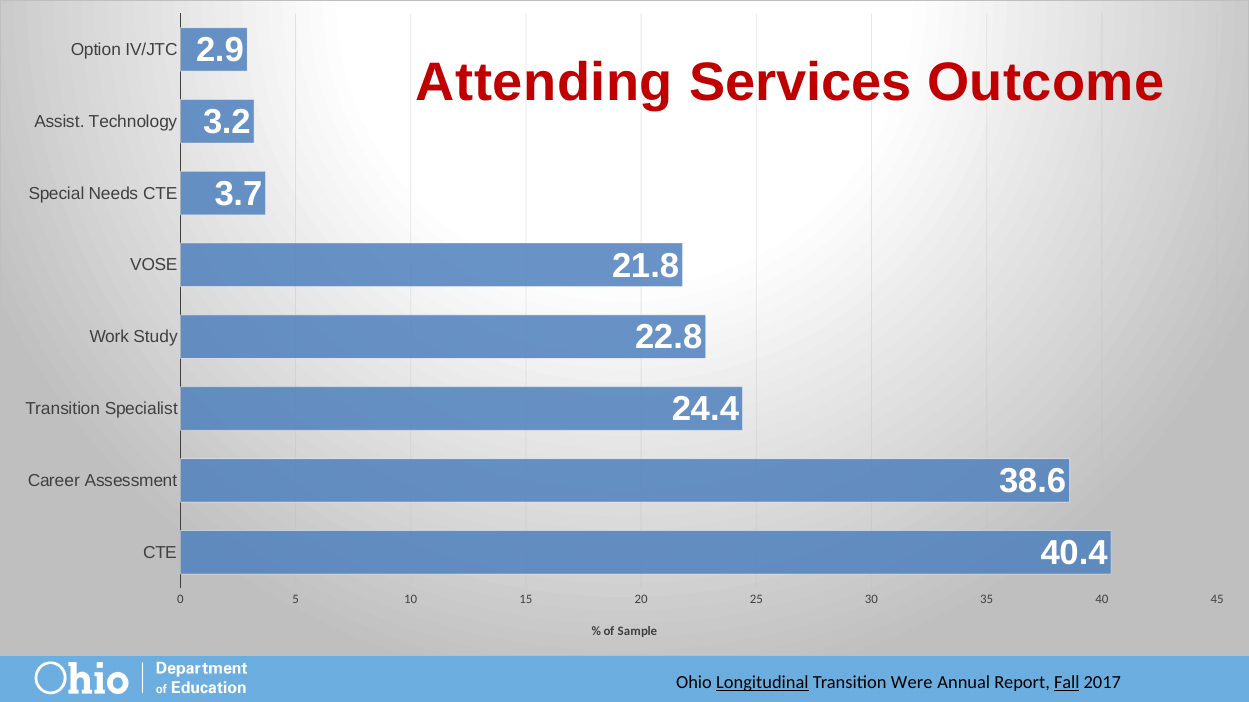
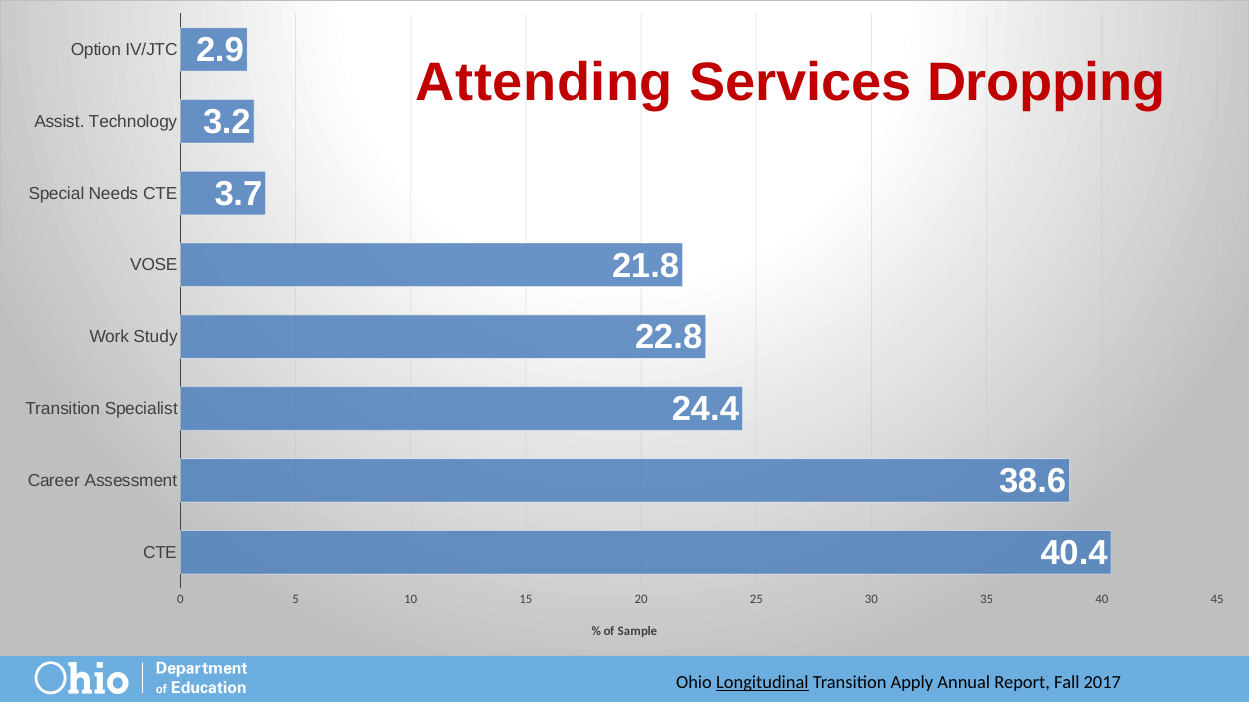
Outcome: Outcome -> Dropping (1046, 83)
Were: Were -> Apply (912, 683)
Fall underline: present -> none (1067, 683)
